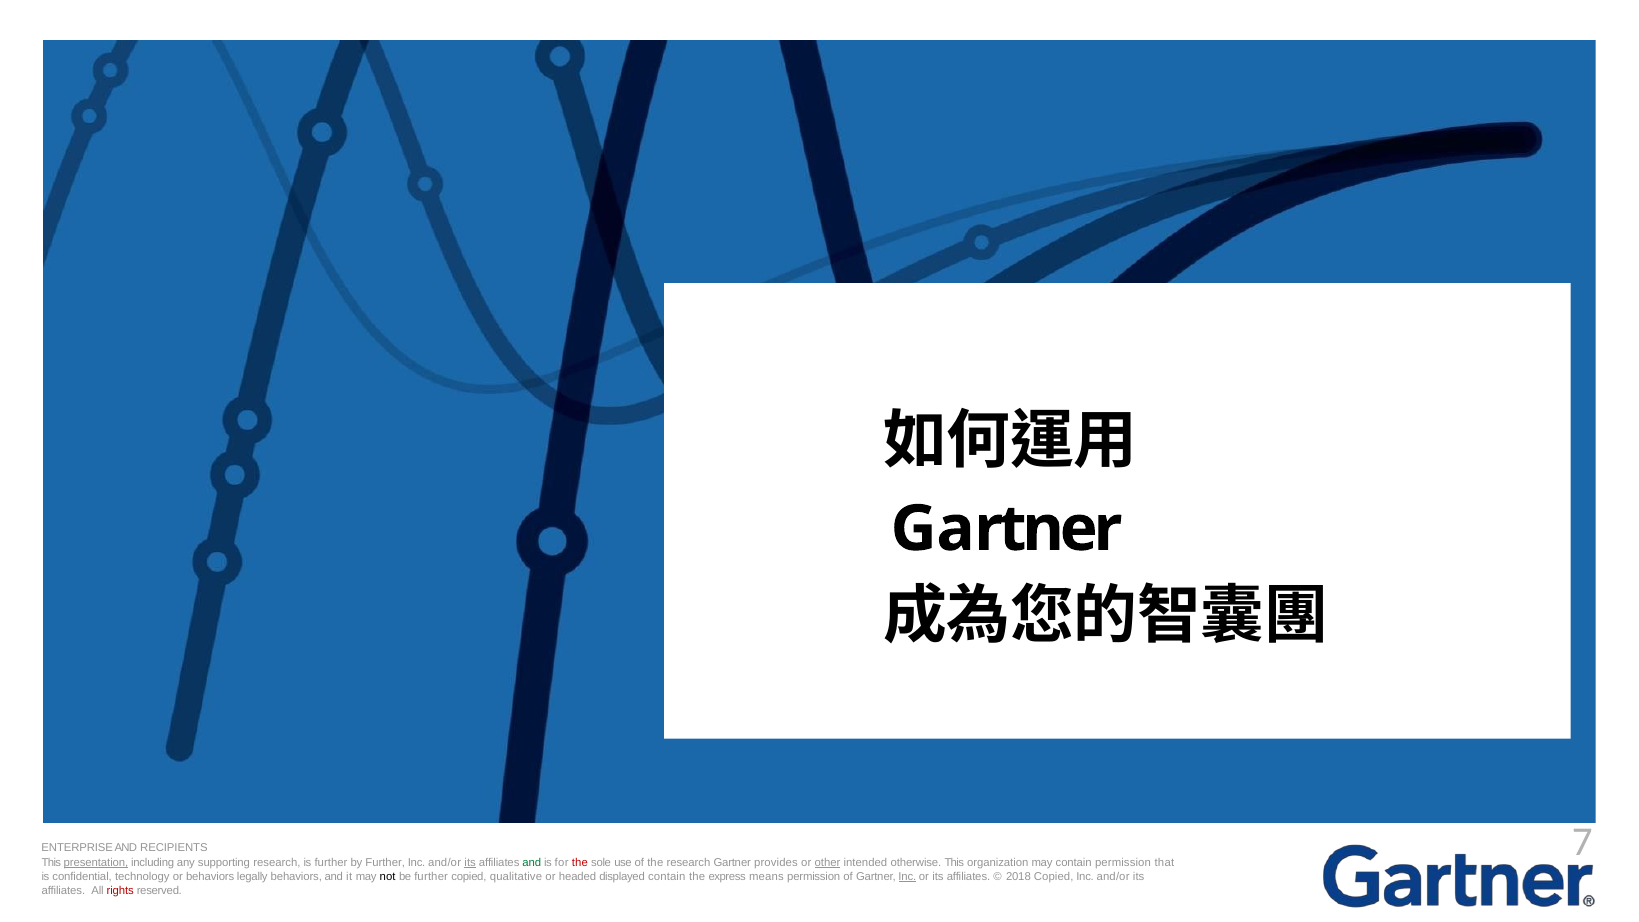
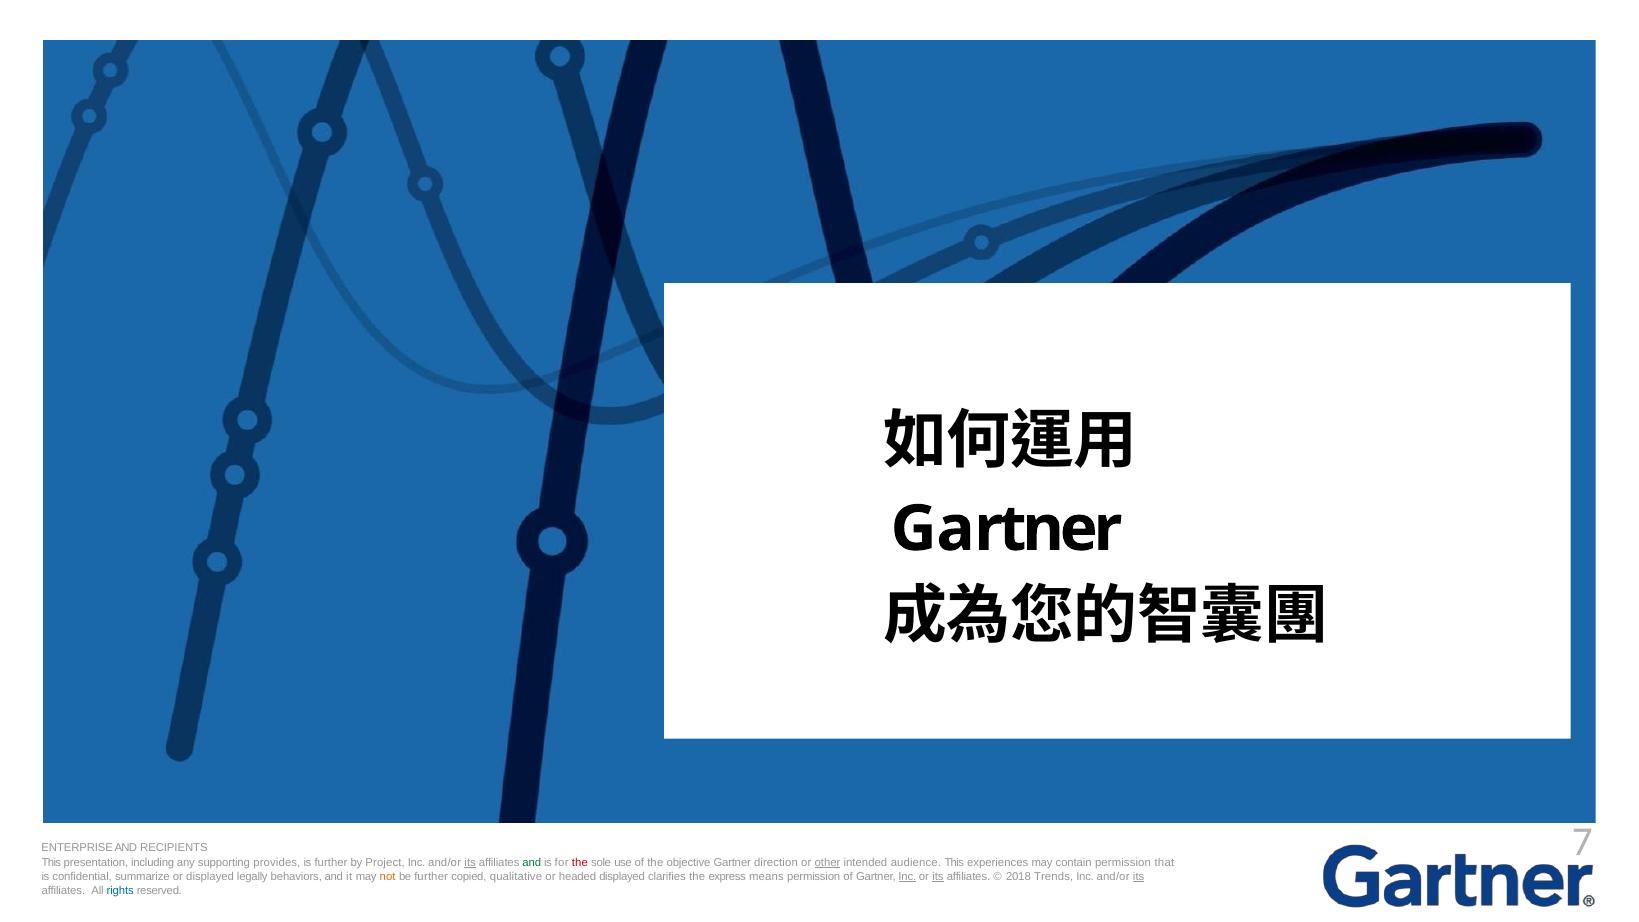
presentation underline: present -> none (96, 862)
supporting research: research -> provides (277, 862)
by Further: Further -> Project (385, 862)
the research: research -> objective (689, 862)
provides: provides -> direction (776, 862)
otherwise: otherwise -> audience (916, 862)
organization: organization -> experiences (998, 862)
technology: technology -> summarize (142, 877)
or behaviors: behaviors -> displayed (210, 877)
not colour: black -> orange (388, 877)
displayed contain: contain -> clarifies (667, 877)
its underline: none -> present (938, 877)
2018 Copied: Copied -> Trends (1054, 877)
its underline: none -> present (1139, 877)
rights colour: red -> blue (120, 891)
